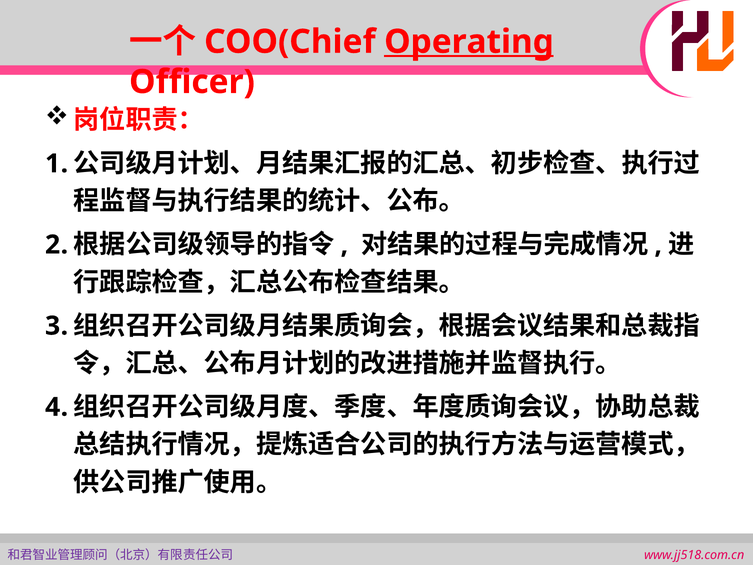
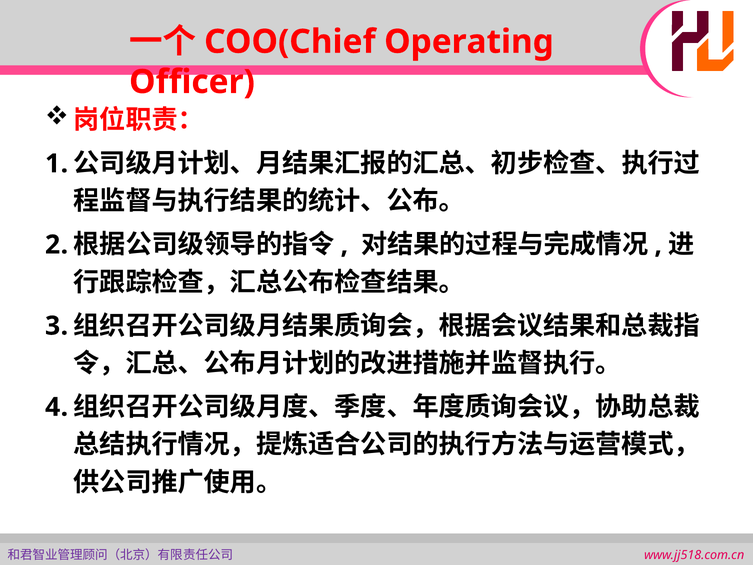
Operating underline: present -> none (469, 42)
